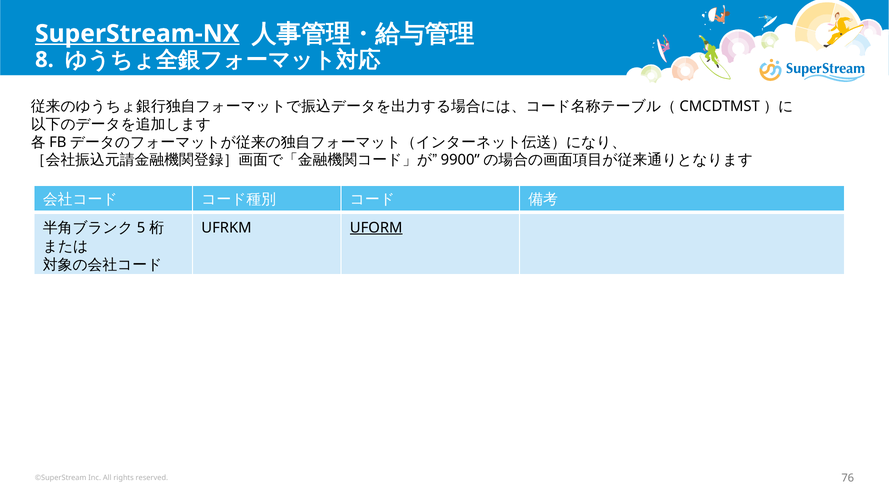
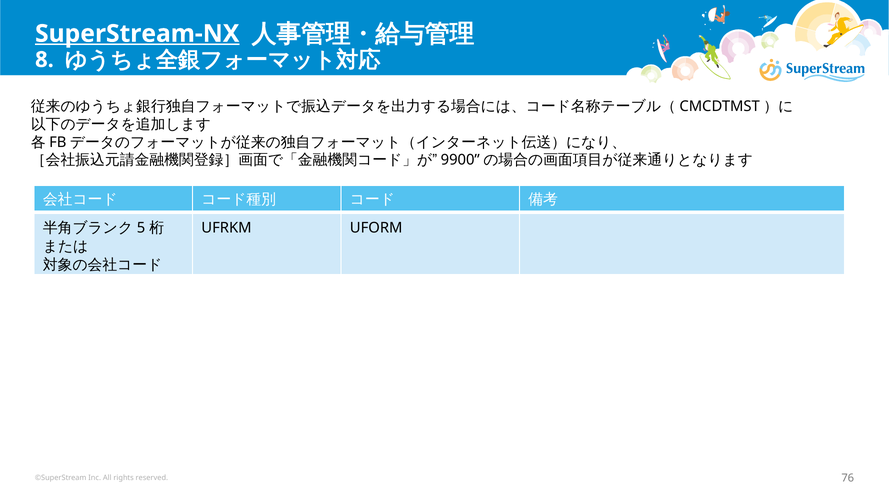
UFORM underline: present -> none (376, 228)
